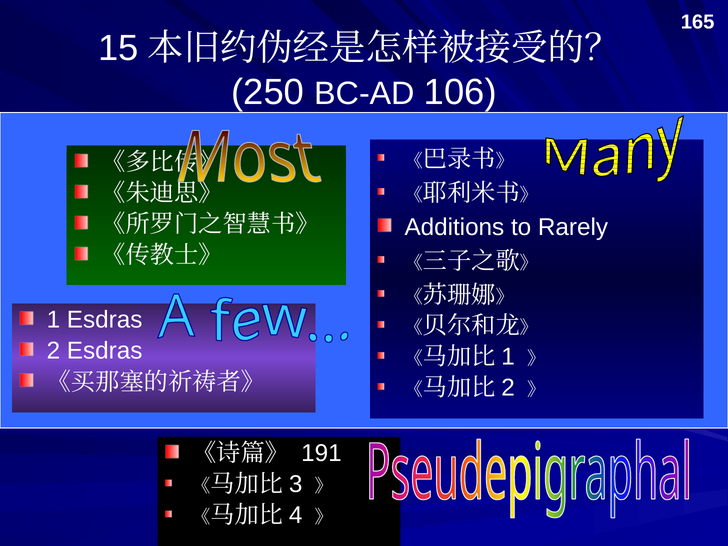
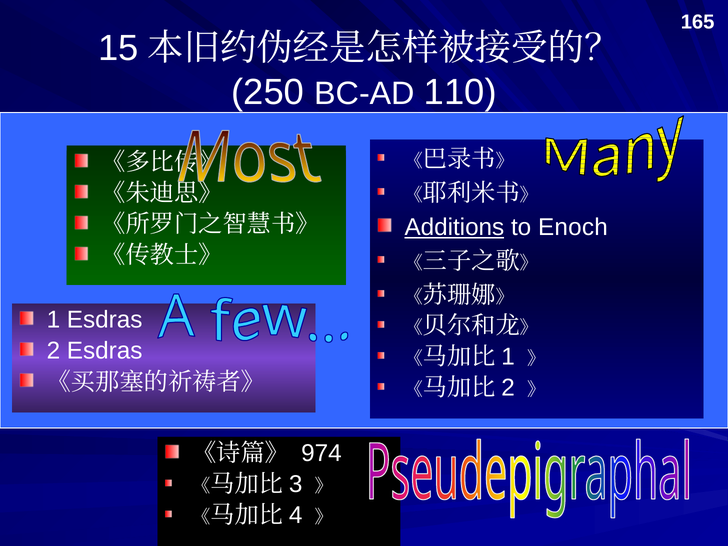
106: 106 -> 110 (460, 92)
Additions underline: none -> present (454, 227)
Rarely: Rarely -> Enoch (573, 227)
191: 191 -> 974 (321, 453)
